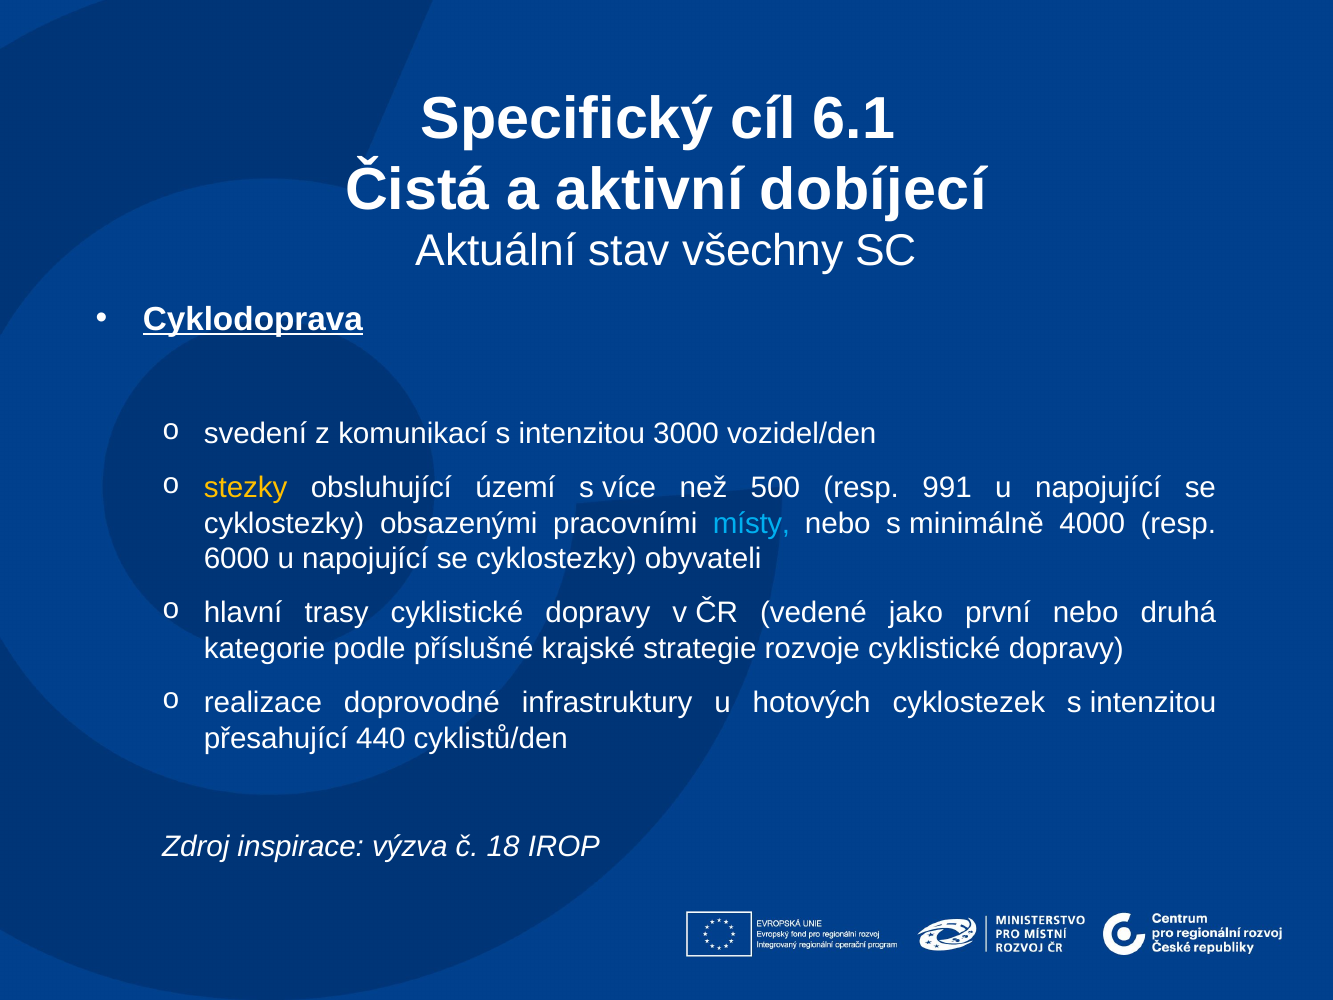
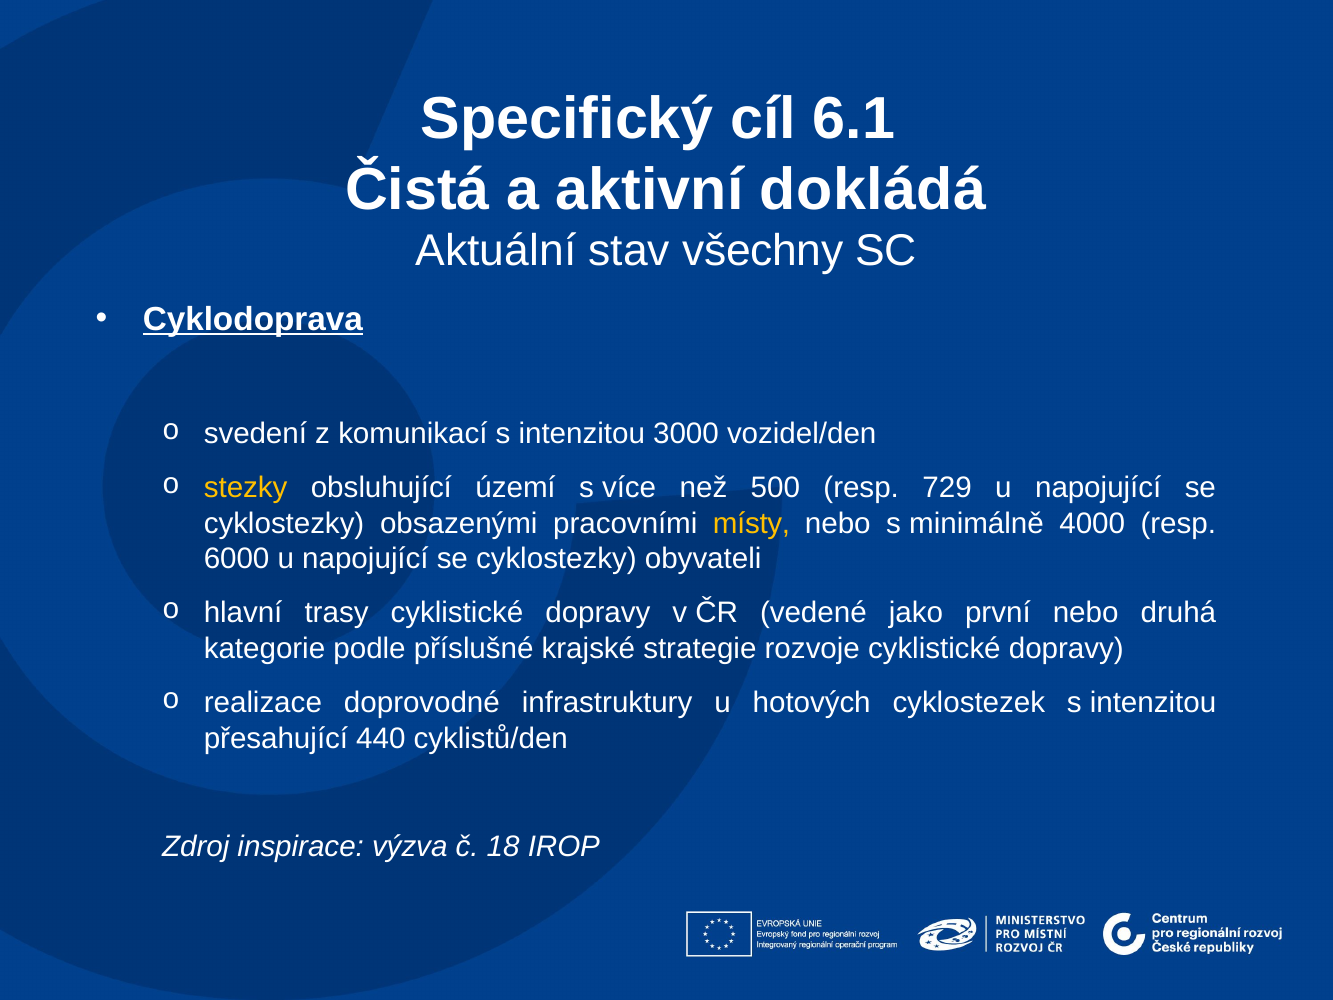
dobíjecí: dobíjecí -> dokládá (873, 190)
991: 991 -> 729 (947, 488)
místy colour: light blue -> yellow (751, 523)
